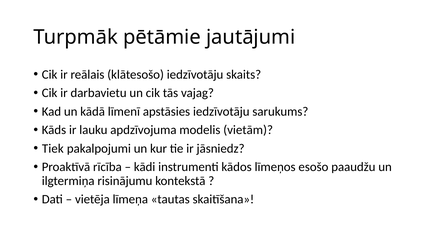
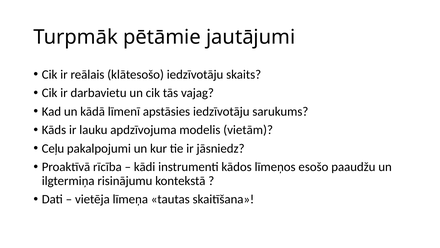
Tiek: Tiek -> Ceļu (53, 148)
